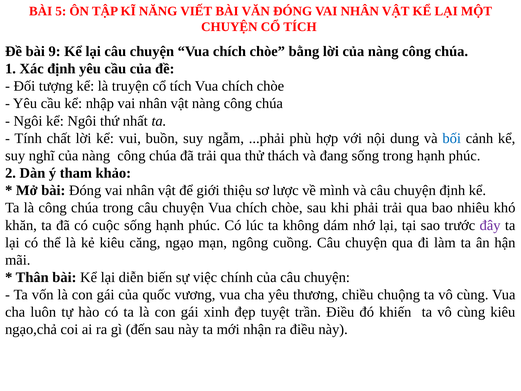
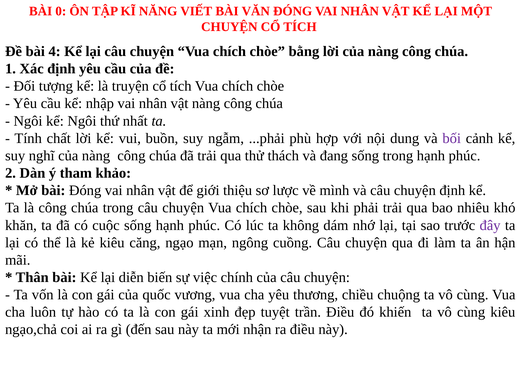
5: 5 -> 0 (61, 11)
9: 9 -> 4 (55, 51)
bối colour: blue -> purple (452, 138)
